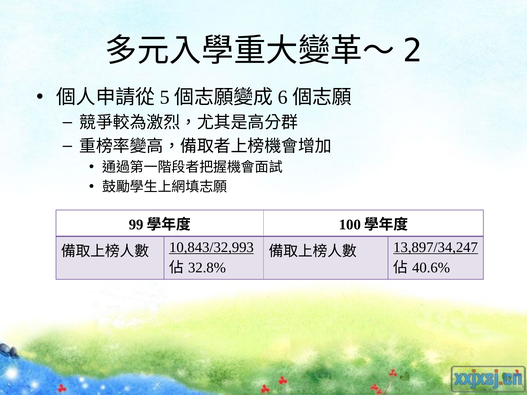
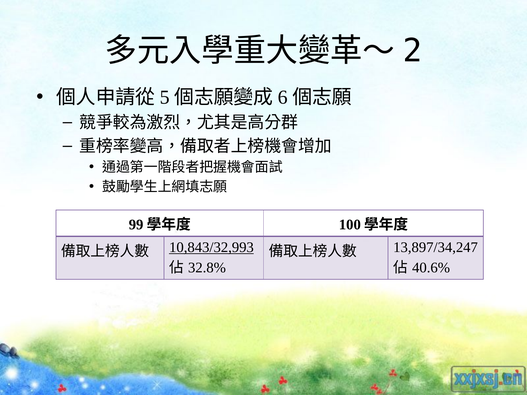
13,897/34,247 underline: present -> none (436, 248)
